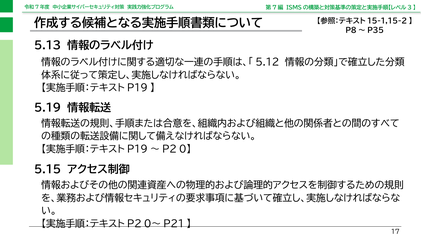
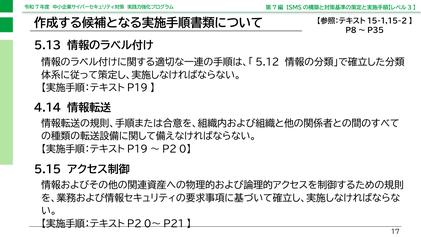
5.19: 5.19 -> 4.14 (48, 108)
